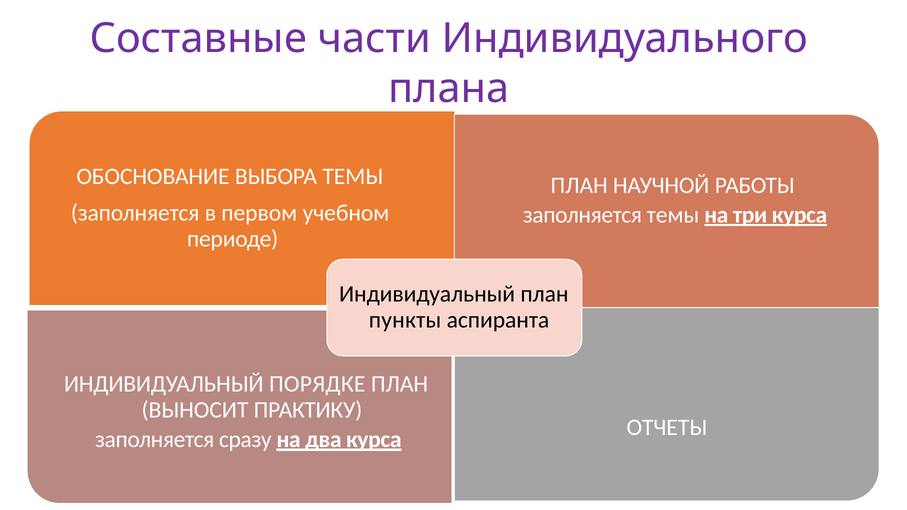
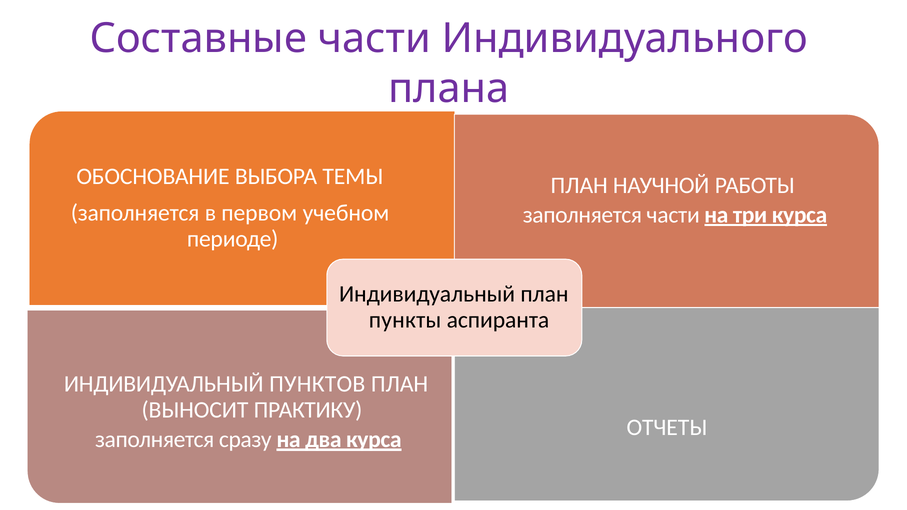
заполняется темы: темы -> части (673, 215)
ПОРЯДКЕ: ПОРЯДКЕ -> ПУНКТОВ (317, 384)
